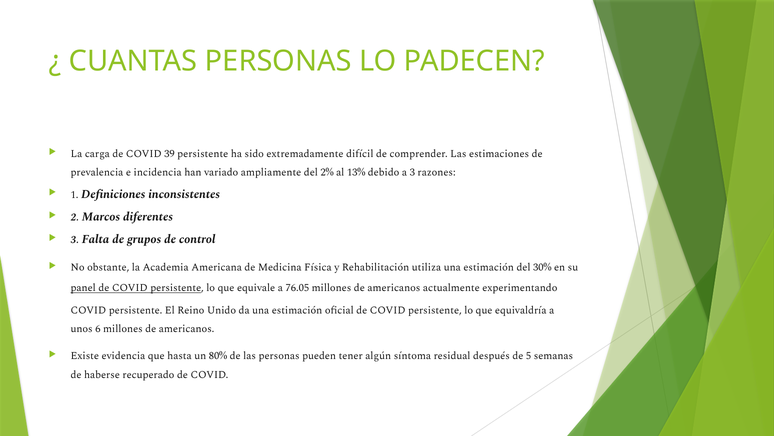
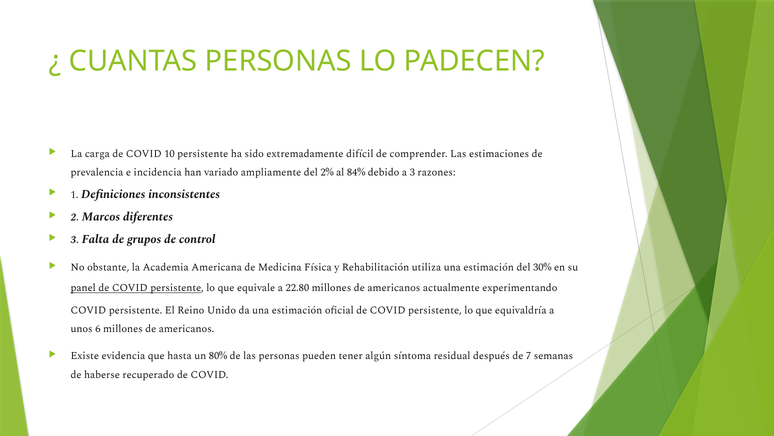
39: 39 -> 10 (169, 153)
13%: 13% -> 84% (356, 172)
76.05: 76.05 -> 22.80 (297, 287)
5: 5 -> 7 (529, 355)
